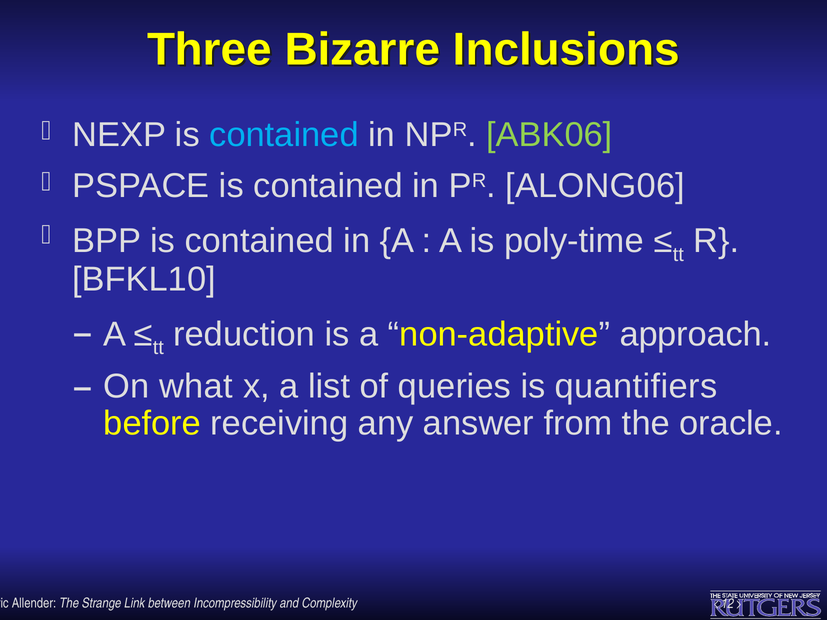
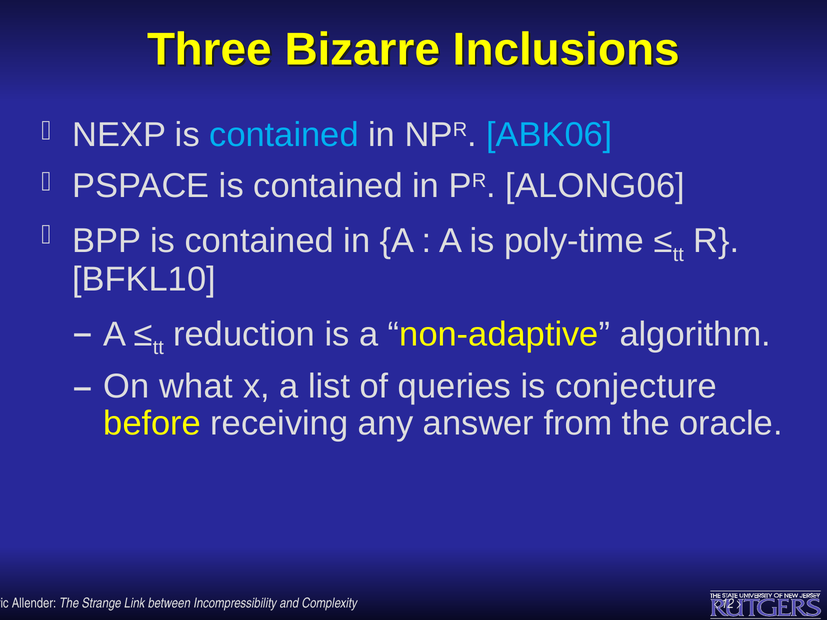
ABK06 colour: light green -> light blue (549, 135)
approach: approach -> algorithm (695, 335)
quantifiers: quantifiers -> conjecture (636, 387)
